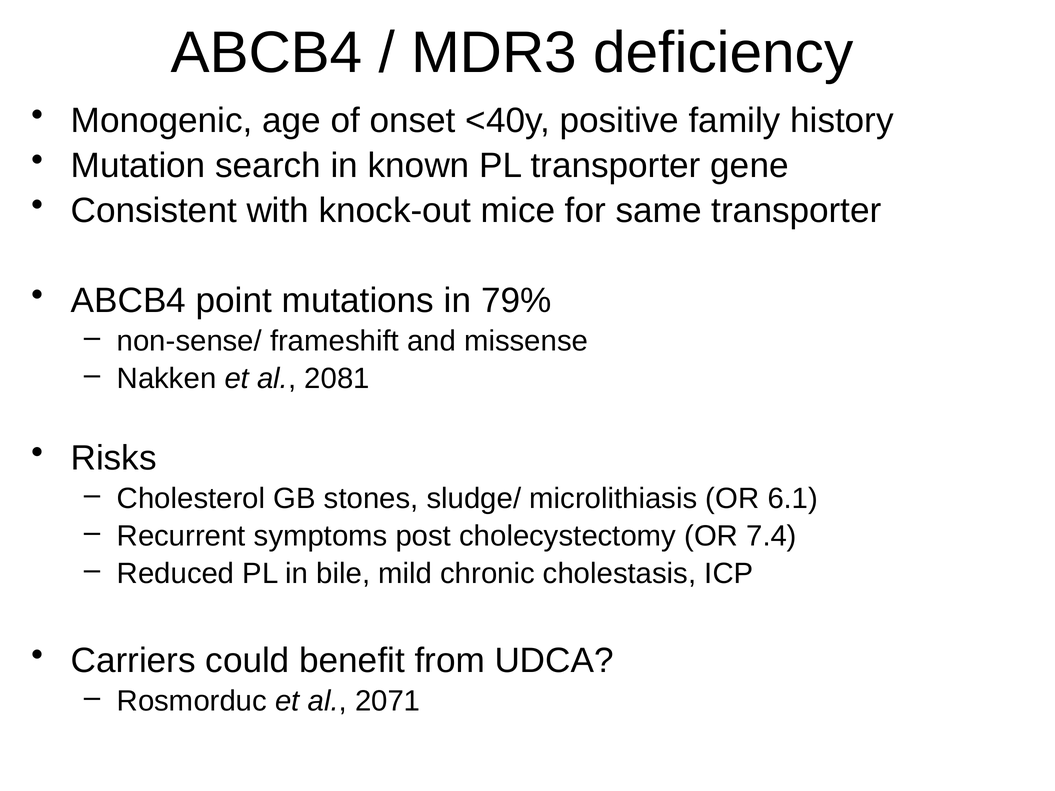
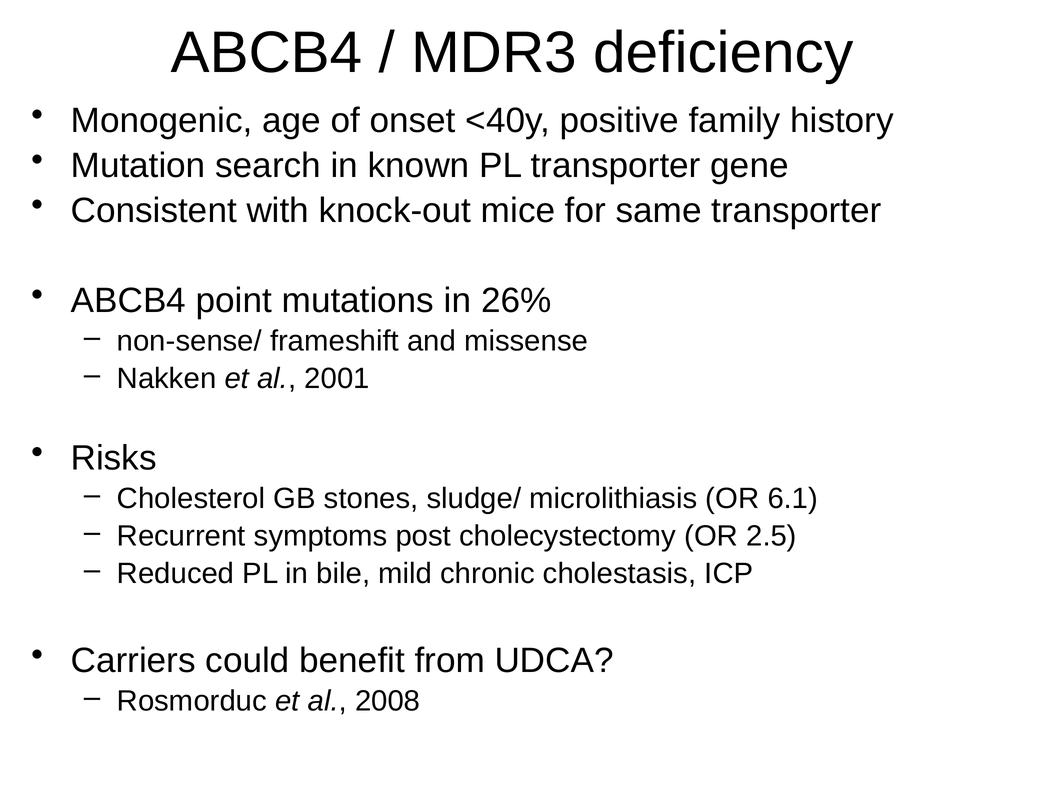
79%: 79% -> 26% (516, 301)
2081: 2081 -> 2001 (337, 379)
7.4: 7.4 -> 2.5 (771, 536)
2071: 2071 -> 2008 (388, 701)
